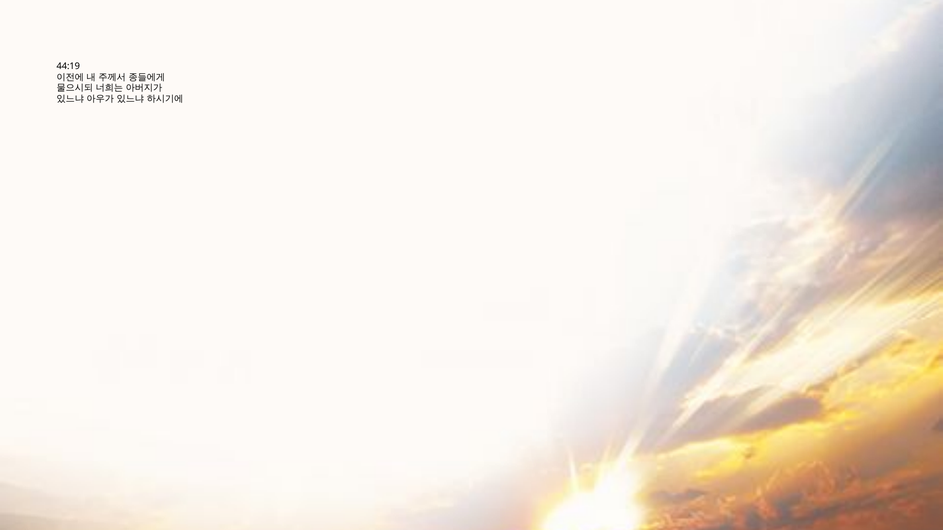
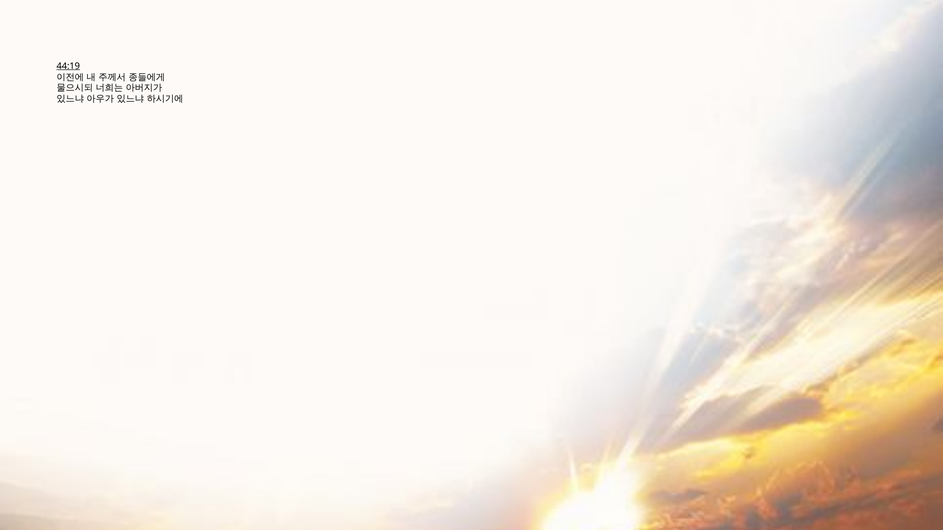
44:19 underline: none -> present (68, 66)
